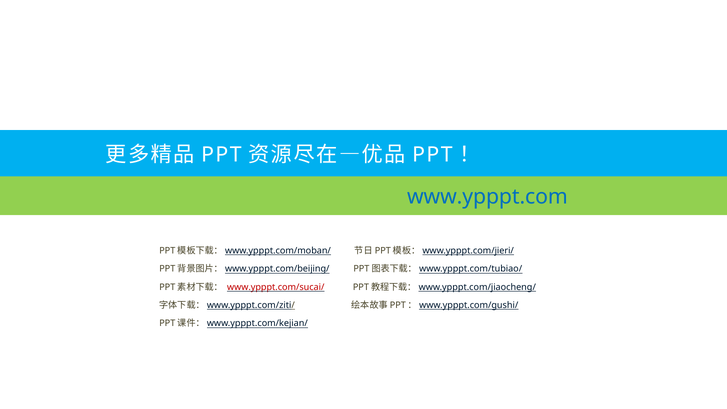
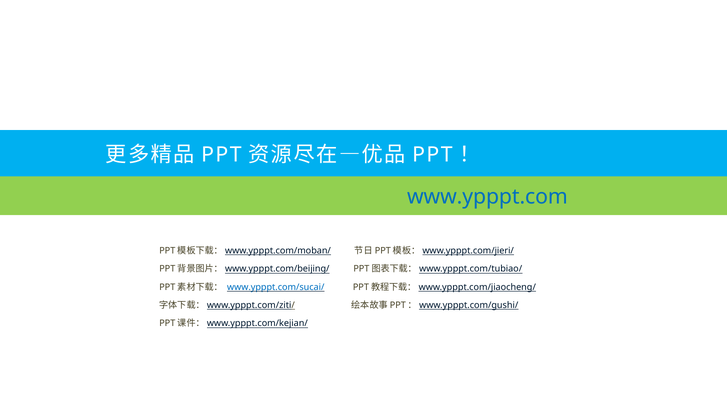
www.ypppt.com/sucai/ colour: red -> blue (276, 287)
